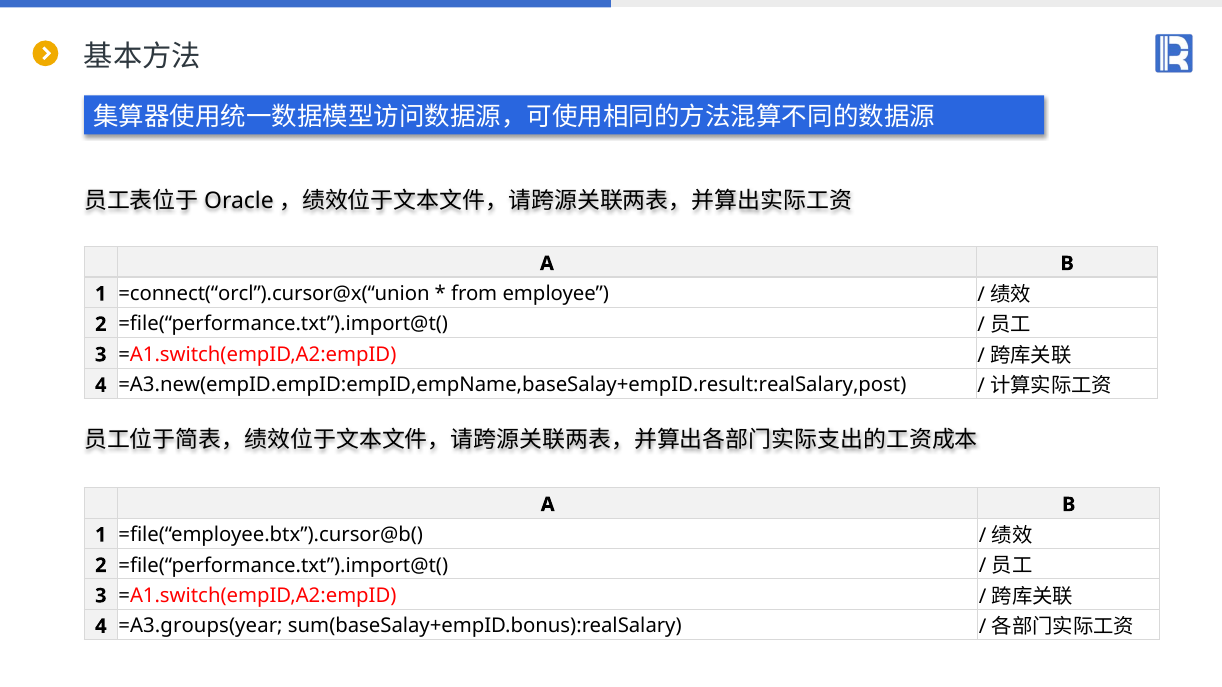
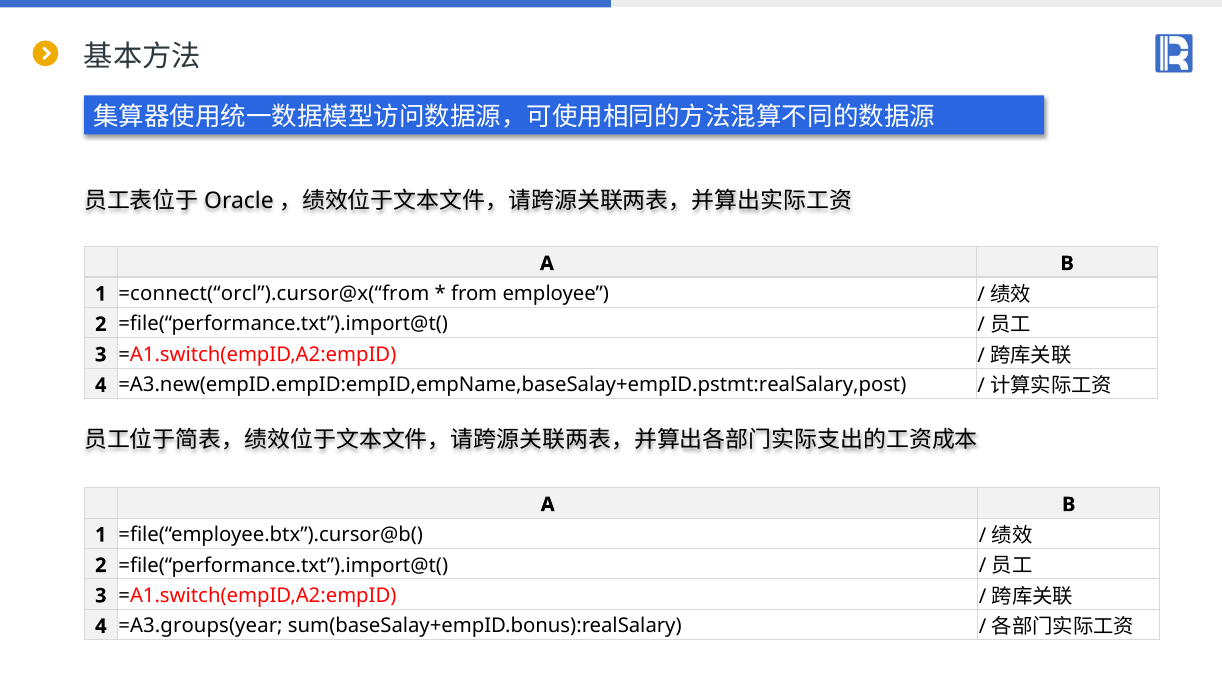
=connect(“orcl”).cursor@x(“union: =connect(“orcl”).cursor@x(“union -> =connect(“orcl”).cursor@x(“from (274, 294)
=A3.new(empID.empID:empID,empName,baseSalay+empID.result:realSalary,post: =A3.new(empID.empID:empID,empName,baseSalay+empID.result:realSalary,post -> =A3.new(empID.empID:empID,empName,baseSalay+empID.pstmt:realSalary,post (512, 385)
